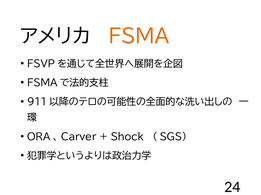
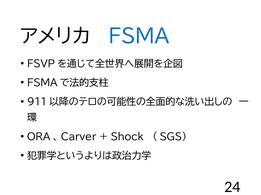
FSMA colour: orange -> blue (139, 37)
